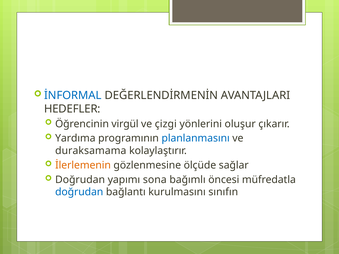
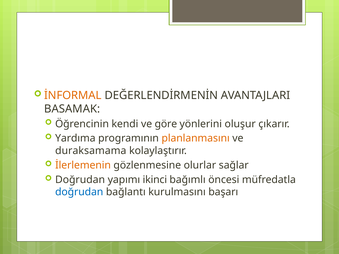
İNFORMAL colour: blue -> orange (73, 95)
HEDEFLER: HEDEFLER -> BASAMAK (72, 109)
virgül: virgül -> kendi (125, 124)
çizgi: çizgi -> göre (166, 124)
planlanmasını colour: blue -> orange (196, 138)
ölçüde: ölçüde -> olurlar (200, 165)
sona: sona -> ikinci (155, 180)
sınıfın: sınıfın -> başarı (223, 192)
